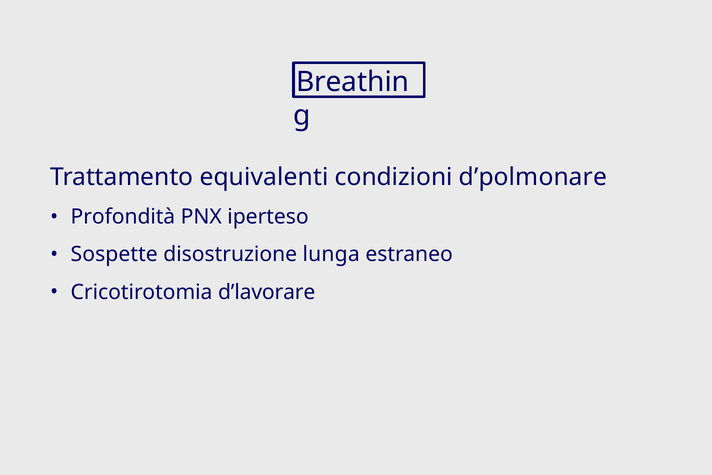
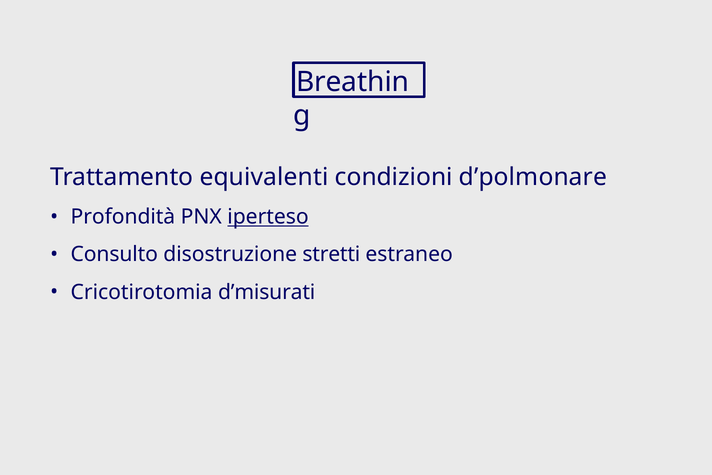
iperteso underline: none -> present (268, 217)
Sospette: Sospette -> Consulto (114, 254)
lunga: lunga -> stretti (331, 254)
d’lavorare: d’lavorare -> d’misurati (267, 292)
